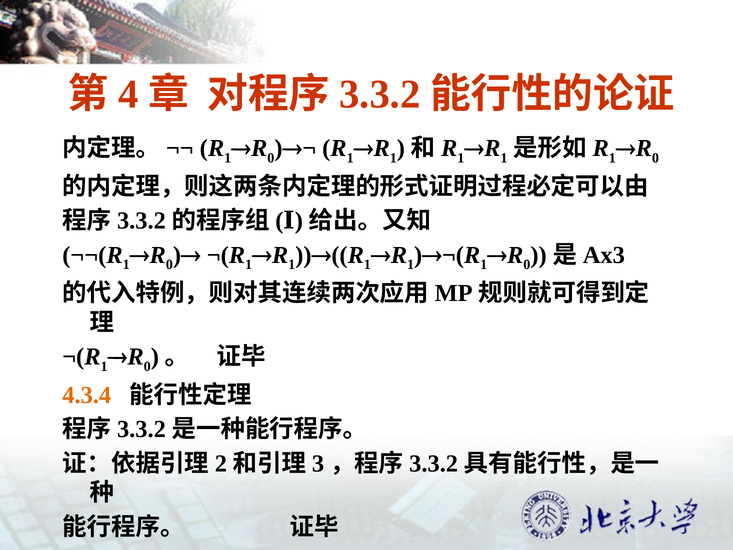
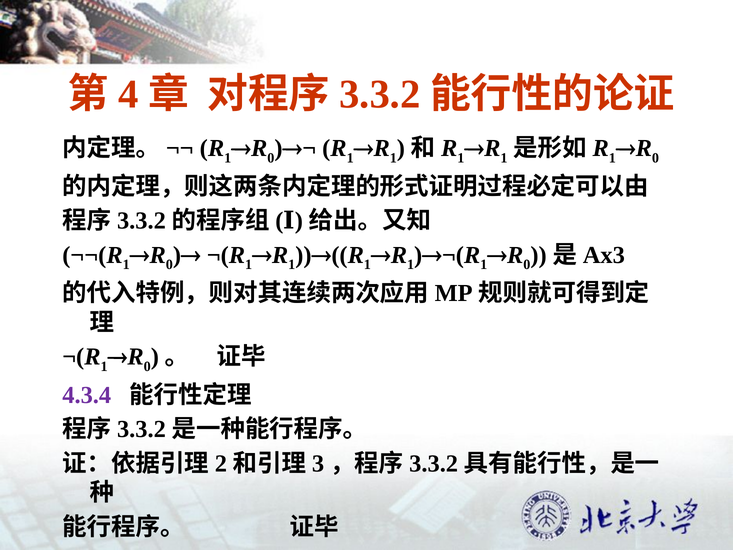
4.3.4 colour: orange -> purple (87, 395)
